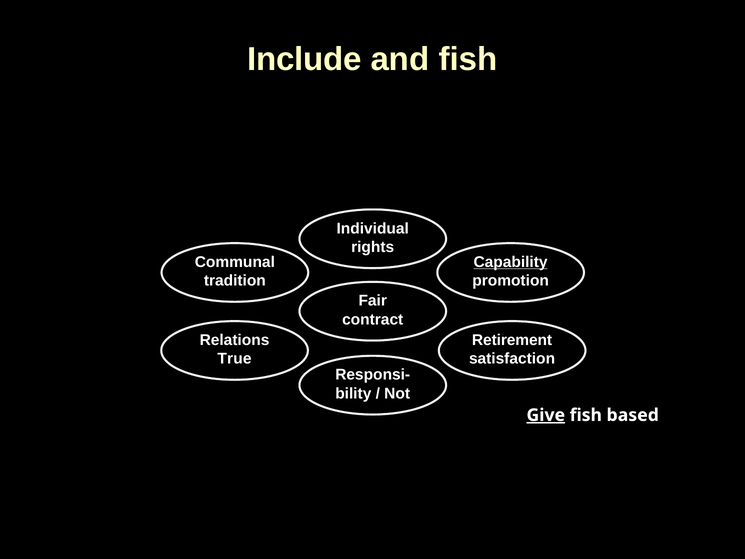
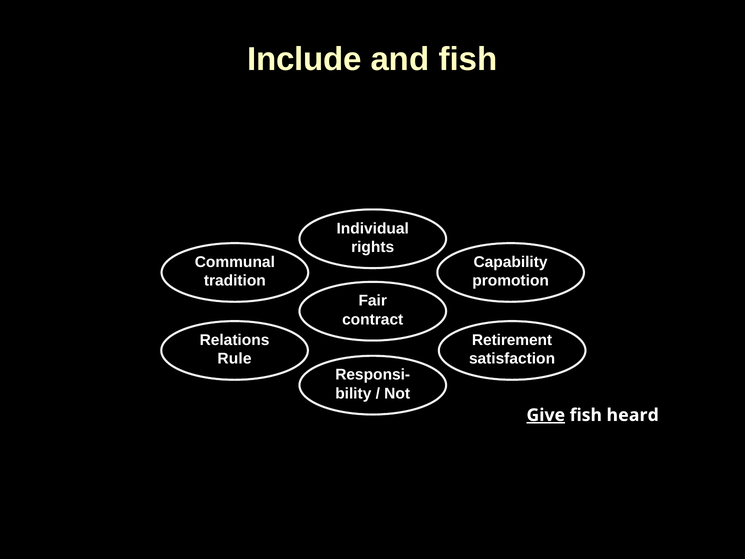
Capability underline: present -> none (511, 262)
True: True -> Rule (234, 359)
based: based -> heard (633, 415)
